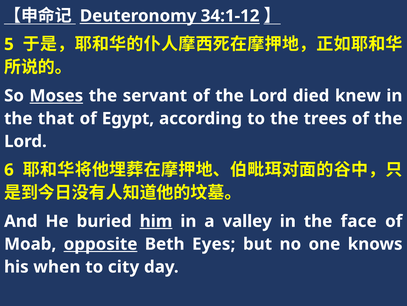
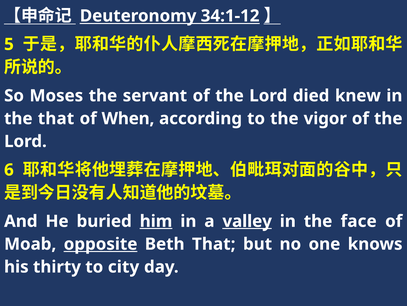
Moses underline: present -> none (56, 95)
Egypt: Egypt -> When (128, 118)
trees: trees -> vigor (325, 118)
valley underline: none -> present (247, 221)
Beth Eyes: Eyes -> That (214, 244)
when: when -> thirty (57, 266)
